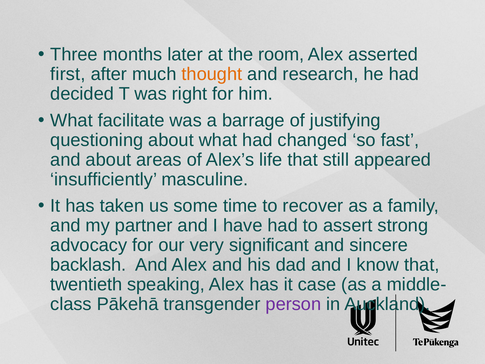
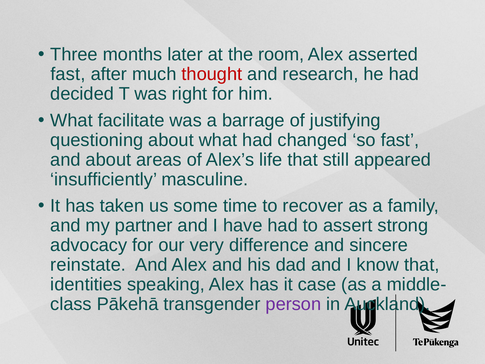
first: first -> fast (68, 74)
thought colour: orange -> red (212, 74)
significant: significant -> difference (269, 245)
backlash: backlash -> reinstate (88, 265)
twentieth: twentieth -> identities (86, 284)
